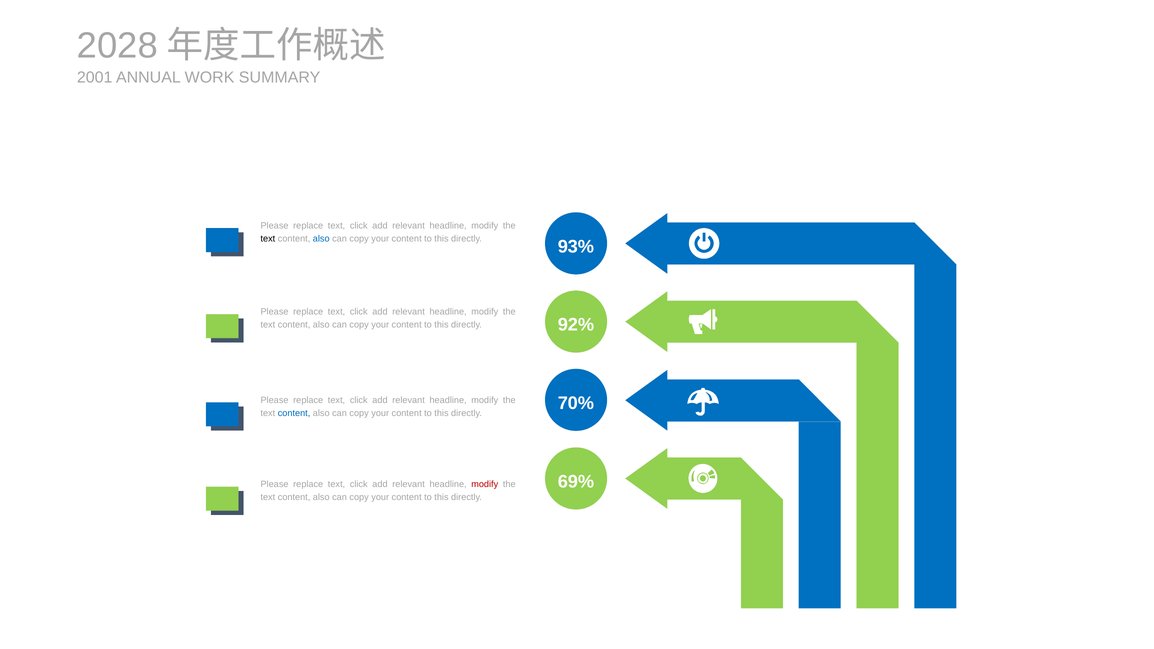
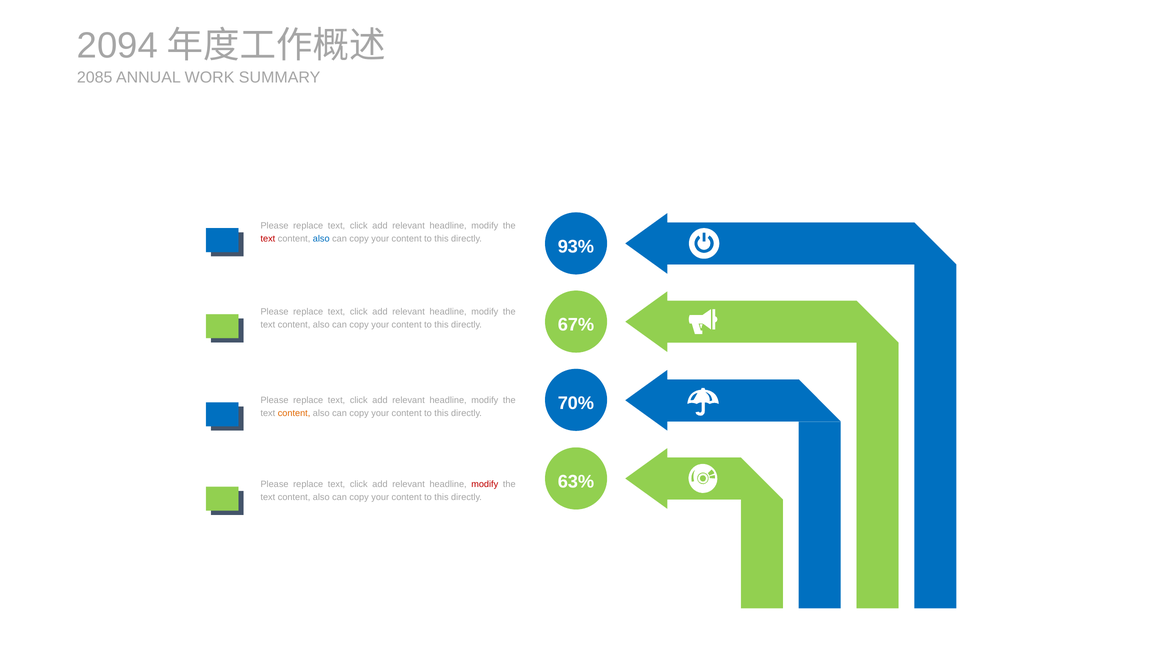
2028: 2028 -> 2094 (117, 46)
2001: 2001 -> 2085 (95, 78)
text colour: black -> red (268, 239)
92%: 92% -> 67% (576, 325)
content colour: blue -> orange (294, 413)
69%: 69% -> 63% (576, 482)
